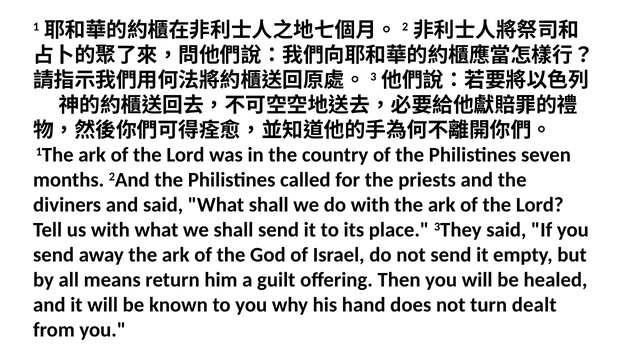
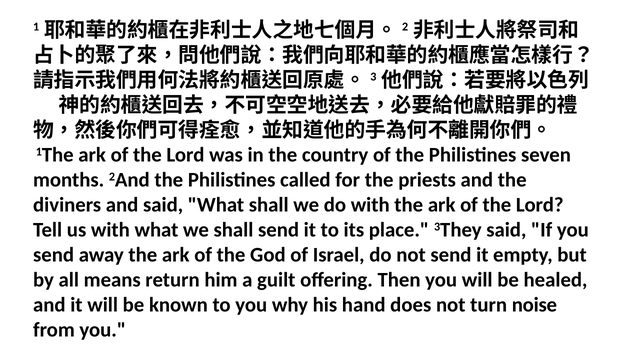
dealt: dealt -> noise (534, 304)
